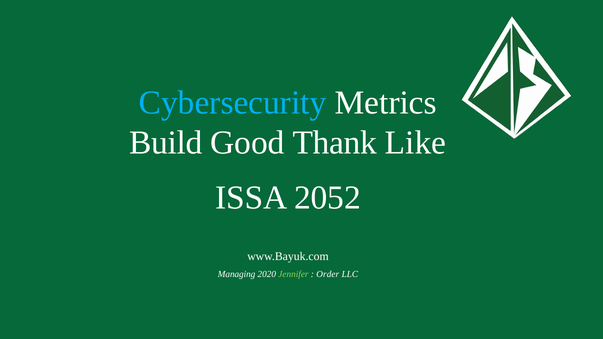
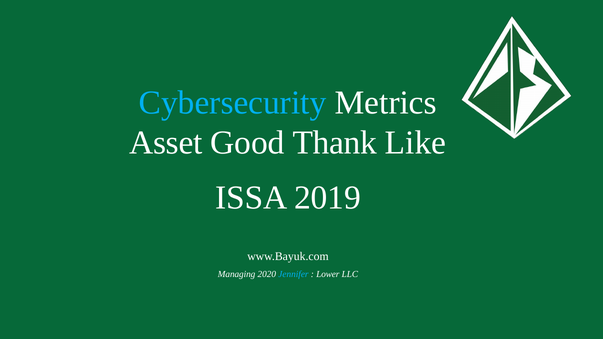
Build: Build -> Asset (166, 143)
2052: 2052 -> 2019 (327, 198)
Jennifer colour: light green -> light blue (293, 274)
Order: Order -> Lower (328, 274)
